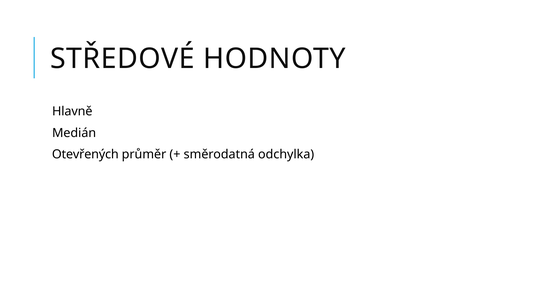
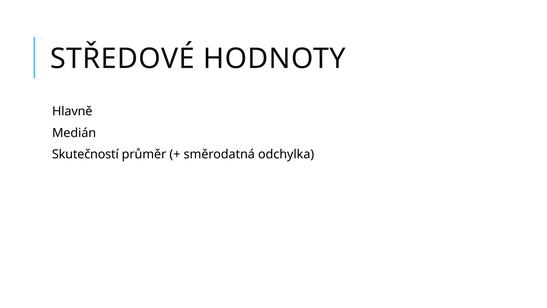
Otevřených: Otevřených -> Skutečností (85, 154)
